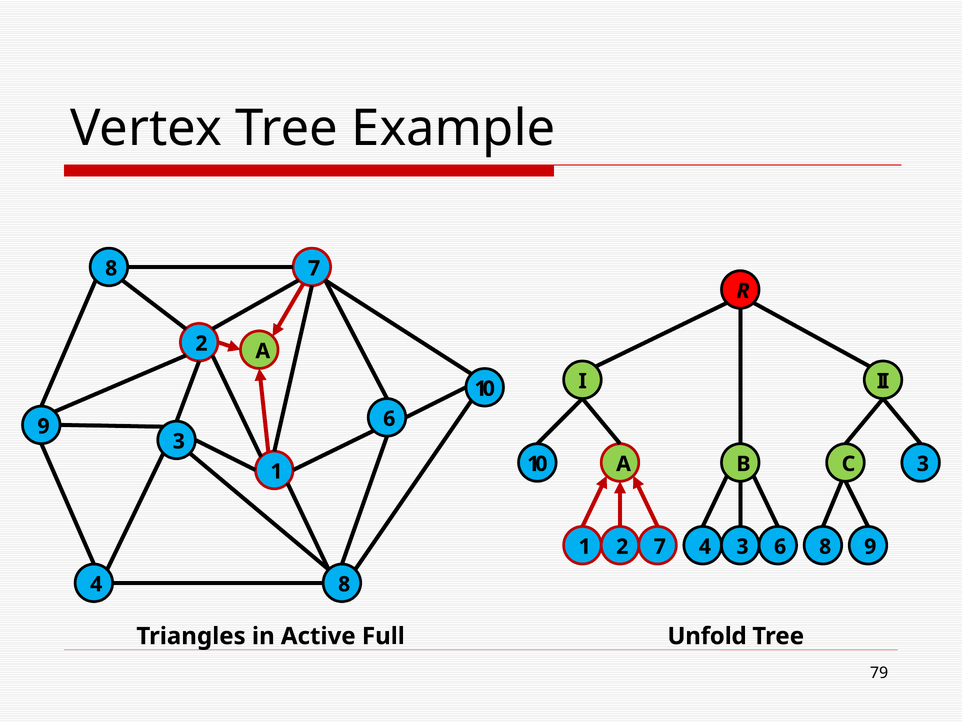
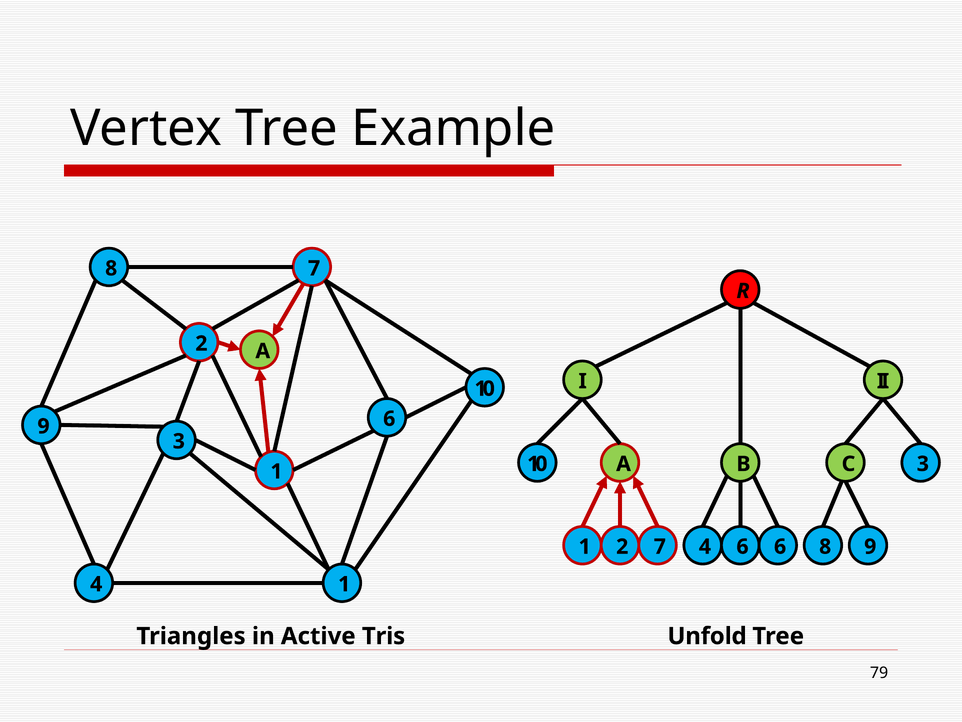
4 3: 3 -> 6 (742, 546)
4 8: 8 -> 1 (344, 584)
Full: Full -> Tris (384, 636)
